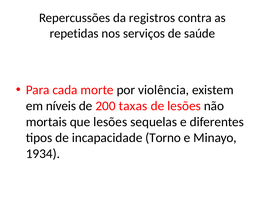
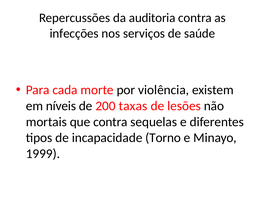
registros: registros -> auditoria (152, 18)
repetidas: repetidas -> infecções (74, 33)
que lesões: lesões -> contra (110, 122)
1934: 1934 -> 1999 (43, 153)
